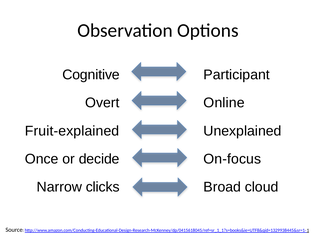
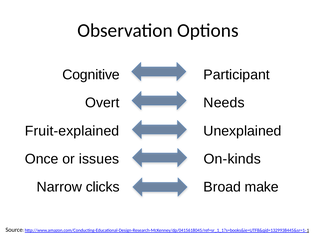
Online: Online -> Needs (224, 103)
decide: decide -> issues (99, 159)
On-focus: On-focus -> On-kinds (232, 159)
cloud: cloud -> make (262, 187)
